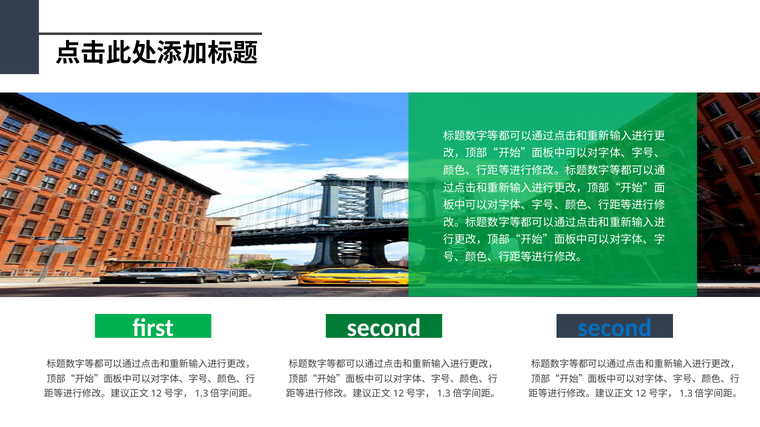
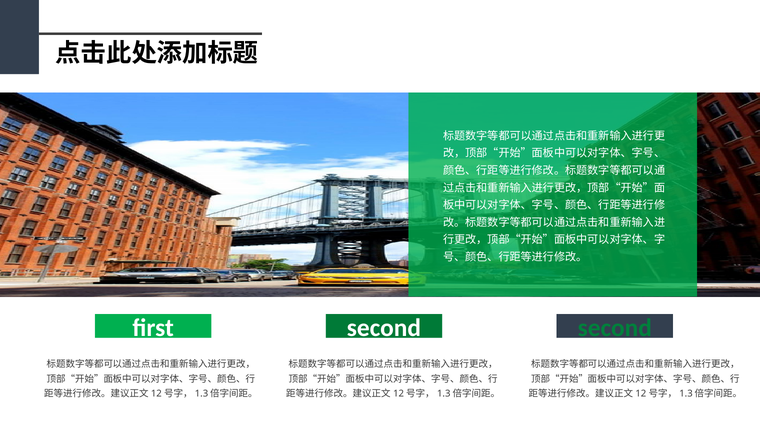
second colour: blue -> green (615, 328)
